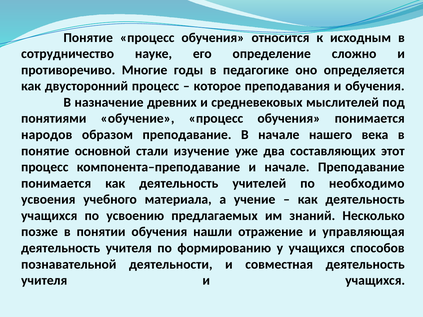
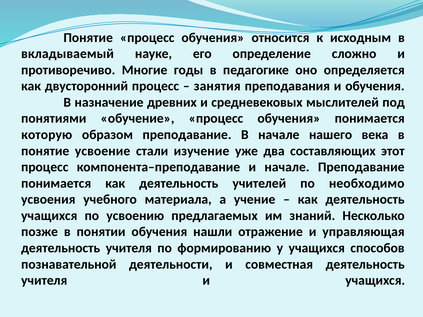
сотрудничество: сотрудничество -> вкладываемый (68, 54)
которое: которое -> занятия (217, 86)
народов: народов -> которую (47, 135)
основной: основной -> усвоение (103, 151)
